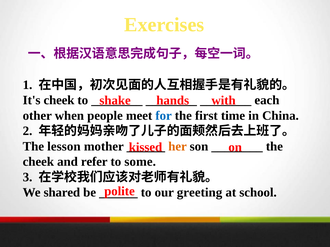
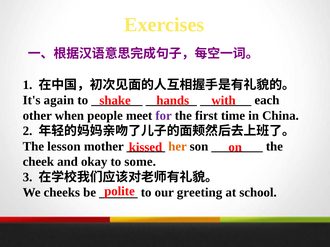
It's cheek: cheek -> again (59, 100)
for colour: blue -> purple (164, 116)
refer: refer -> okay (94, 162)
shared: shared -> cheeks (62, 193)
